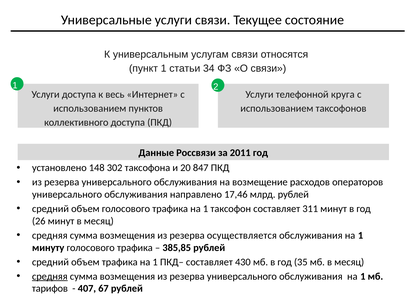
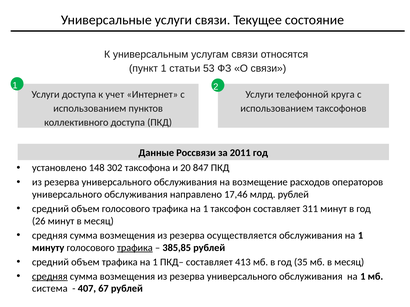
34: 34 -> 53 (209, 69)
весь: весь -> учет (115, 95)
трафика underline: none -> present (135, 248)
430: 430 -> 413 (243, 262)
тарифов: тарифов -> система (50, 289)
